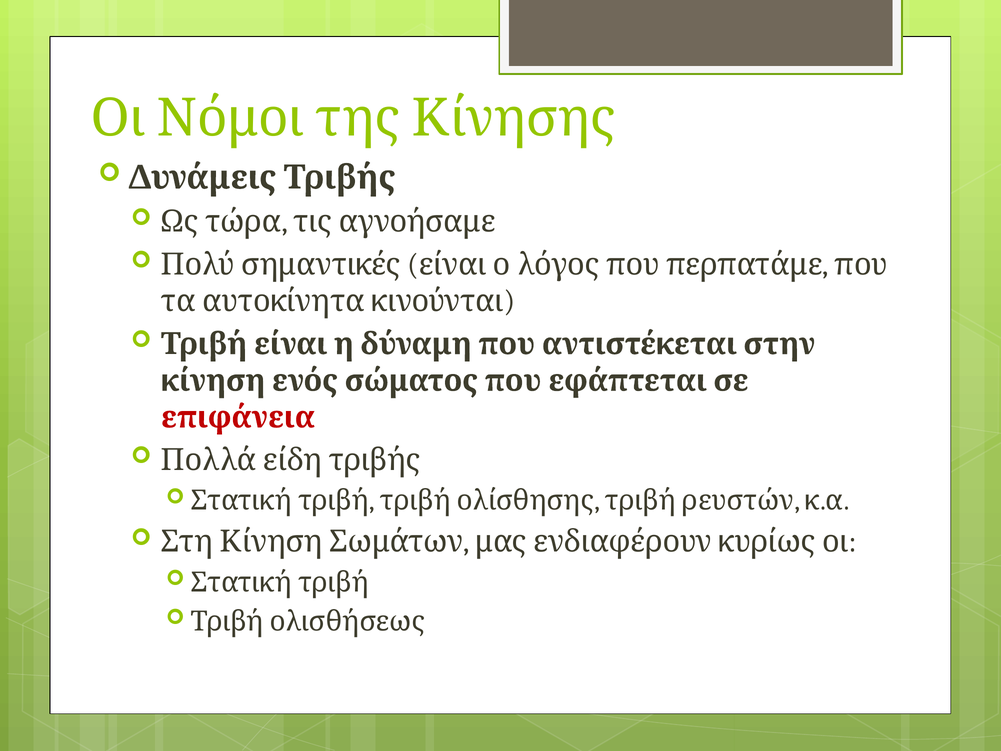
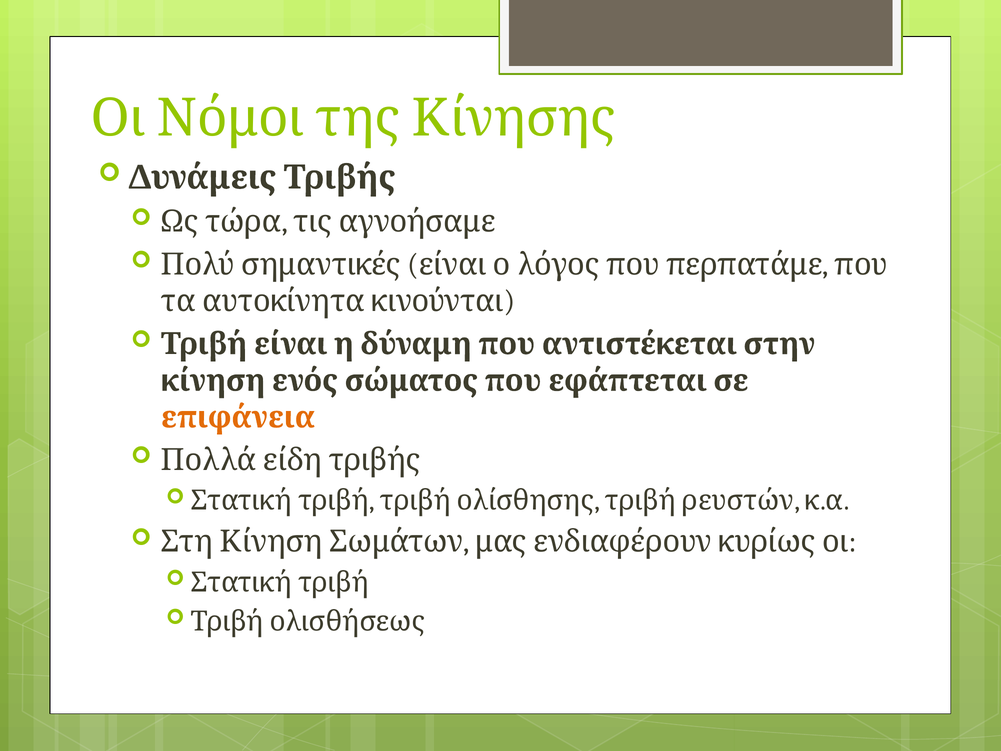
επιφάνεια colour: red -> orange (238, 417)
